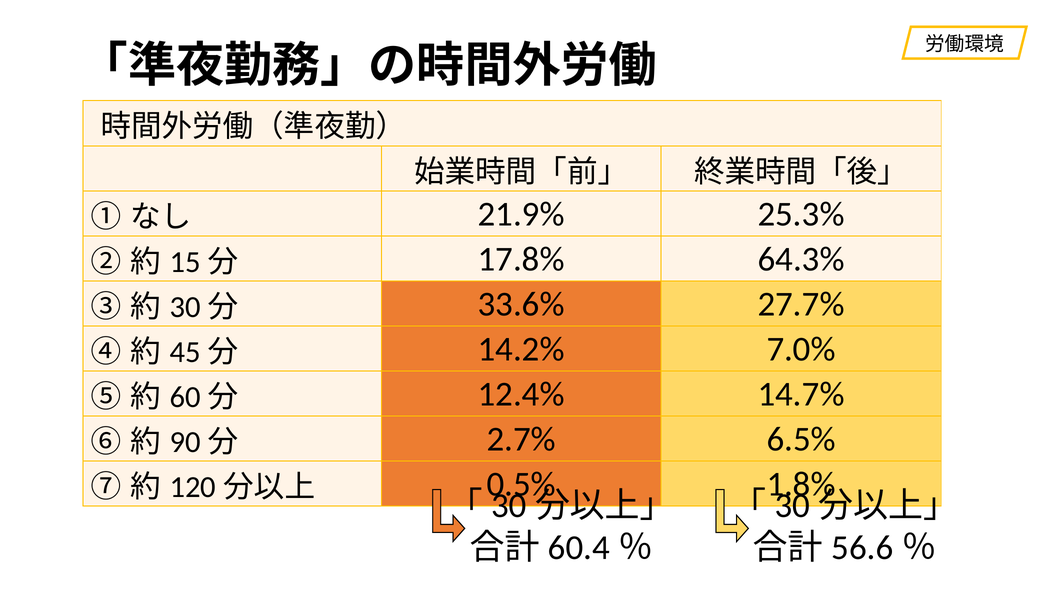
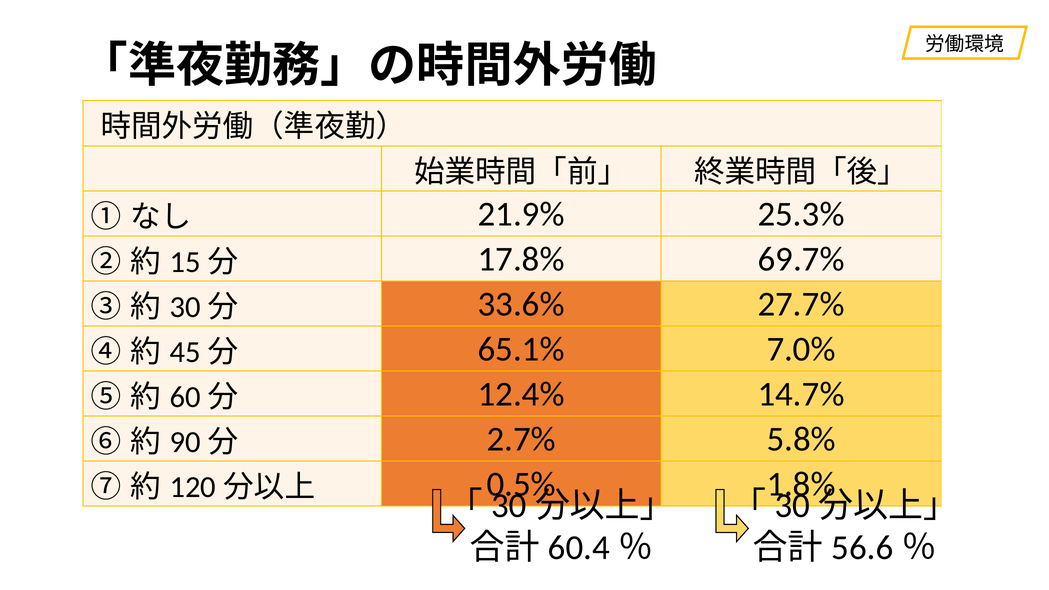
64.3%: 64.3% -> 69.7% (801, 259)
14.2%: 14.2% -> 65.1% (521, 349)
6.5%: 6.5% -> 5.8% (801, 439)
